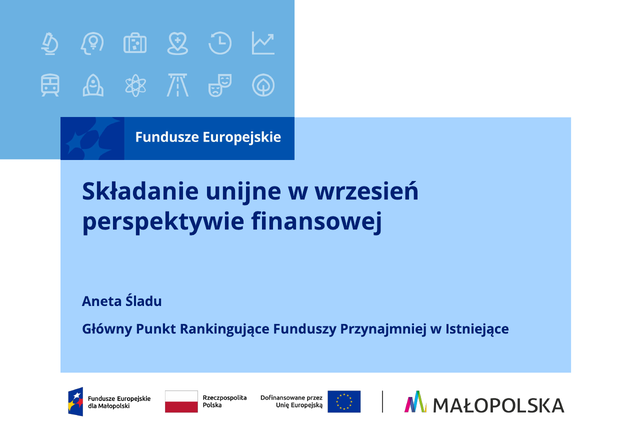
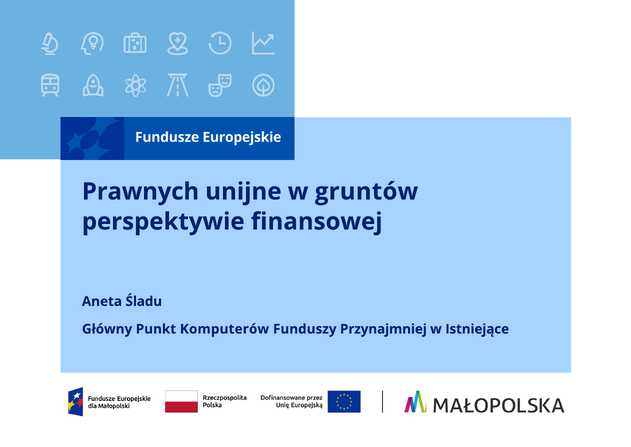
Składanie: Składanie -> Prawnych (141, 191)
wrzesień: wrzesień -> gruntów (367, 191)
Rankingujące: Rankingujące -> Komputerów (224, 329)
